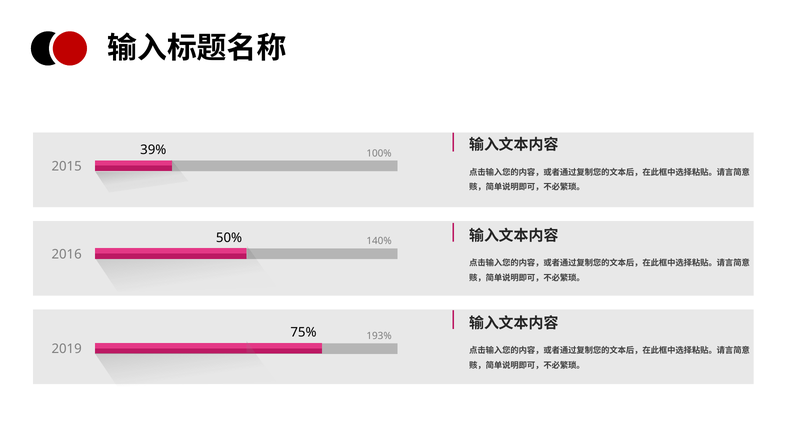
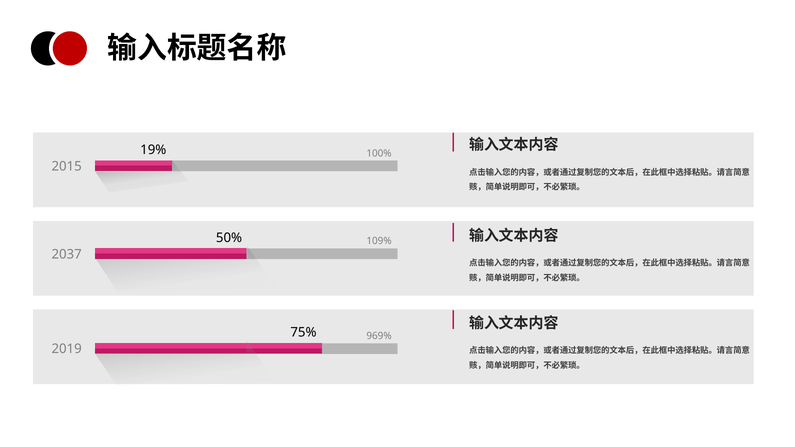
39%: 39% -> 19% (153, 150)
140%: 140% -> 109% (379, 241)
2016: 2016 -> 2037 (67, 255)
193%: 193% -> 969% (379, 336)
